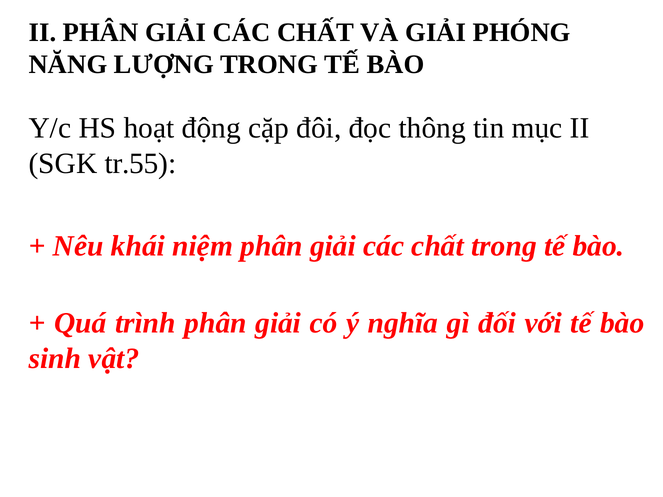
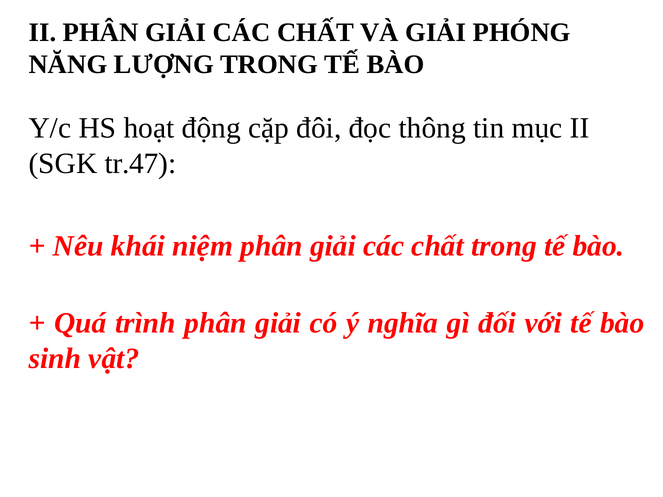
tr.55: tr.55 -> tr.47 (141, 163)
